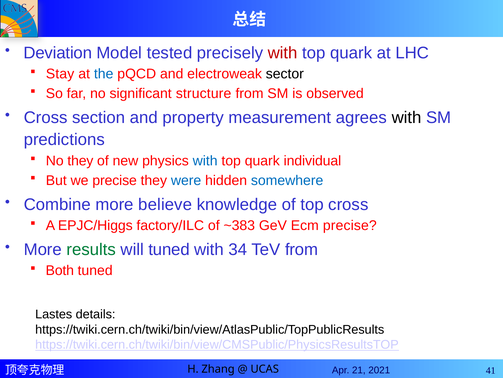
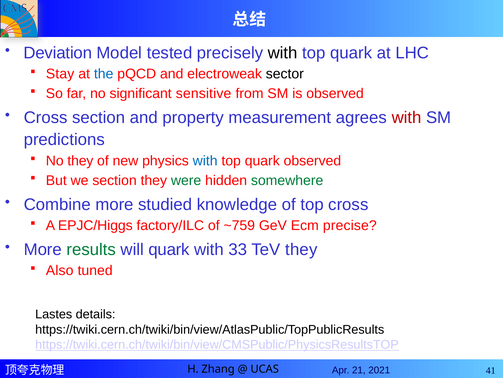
with colour: red -> black (283, 53)
structure: structure -> sensitive (204, 93)
with colour: black -> red (407, 117)
quark individual: individual -> observed (312, 161)
we precise: precise -> section (115, 180)
were colour: blue -> green (186, 180)
somewhere colour: blue -> green (287, 180)
believe: believe -> studied (165, 204)
~383: ~383 -> ~759 (239, 225)
will tuned: tuned -> quark (169, 249)
34: 34 -> 33 (238, 249)
TeV from: from -> they (301, 249)
Both: Both -> Also (60, 270)
